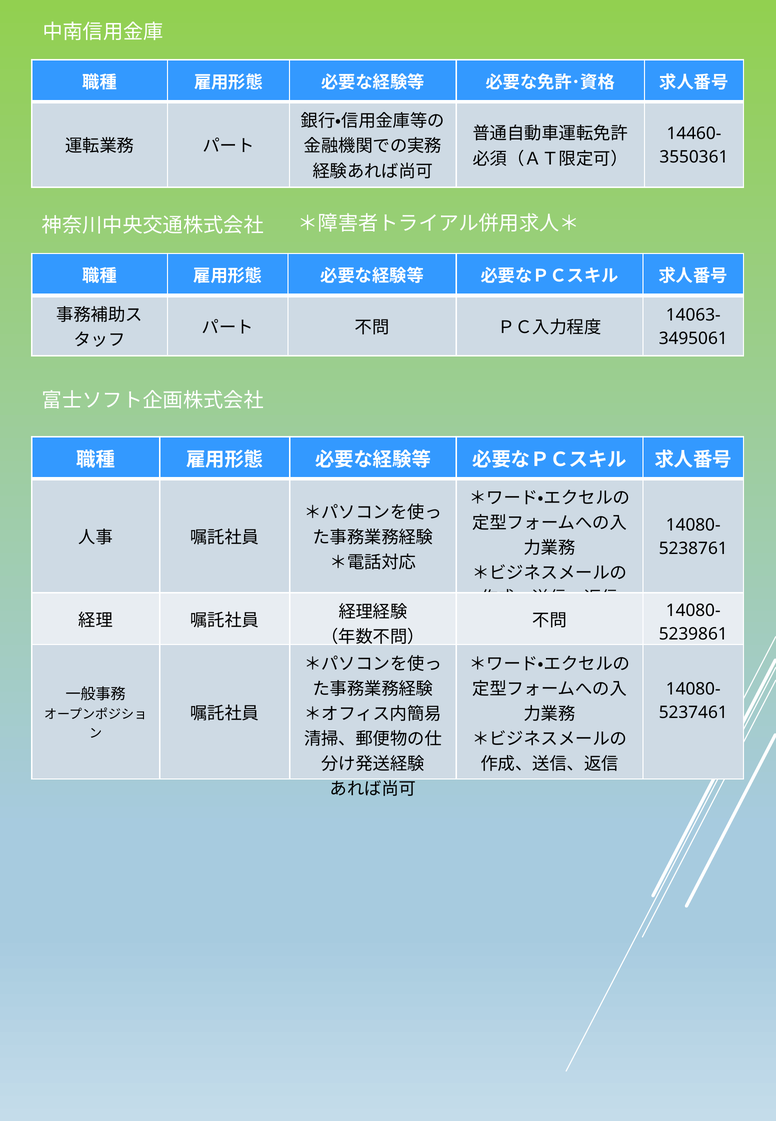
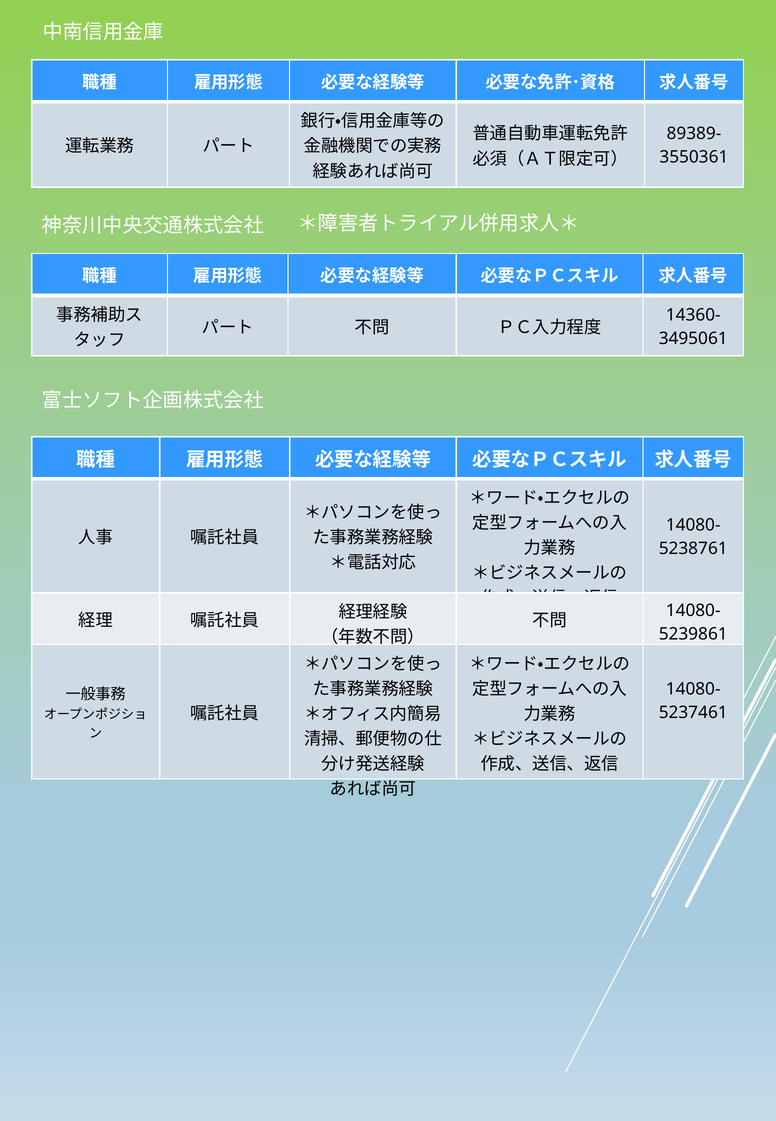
14460-: 14460- -> 89389- (694, 134)
14063-: 14063- -> 14360- (693, 315)
